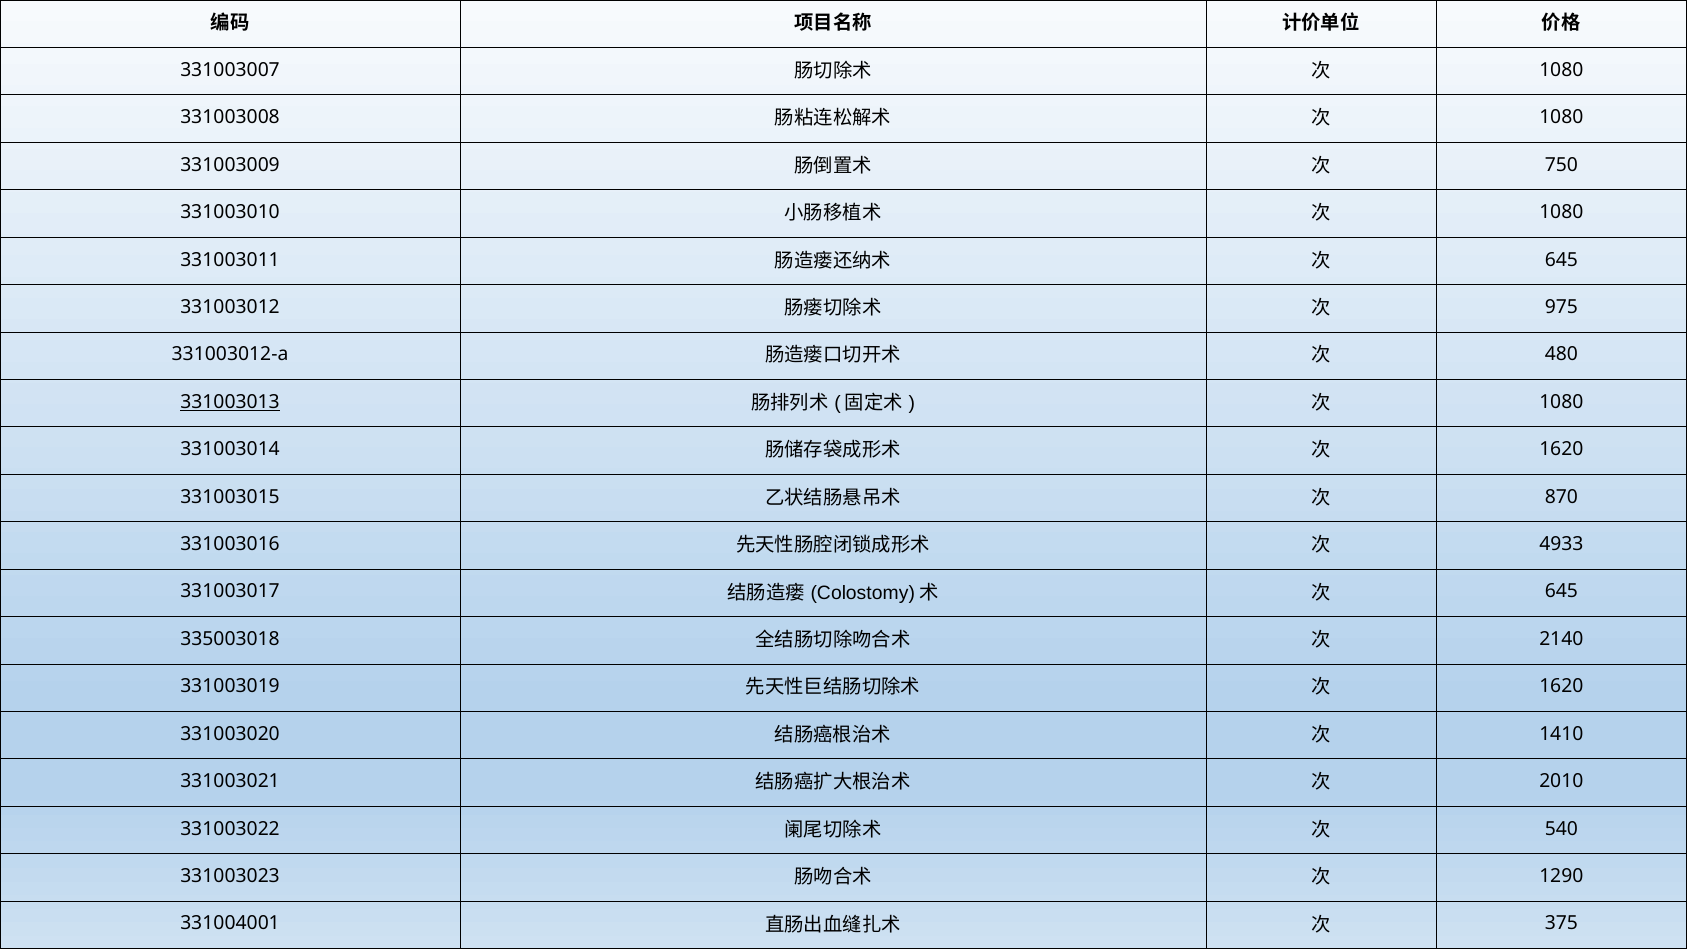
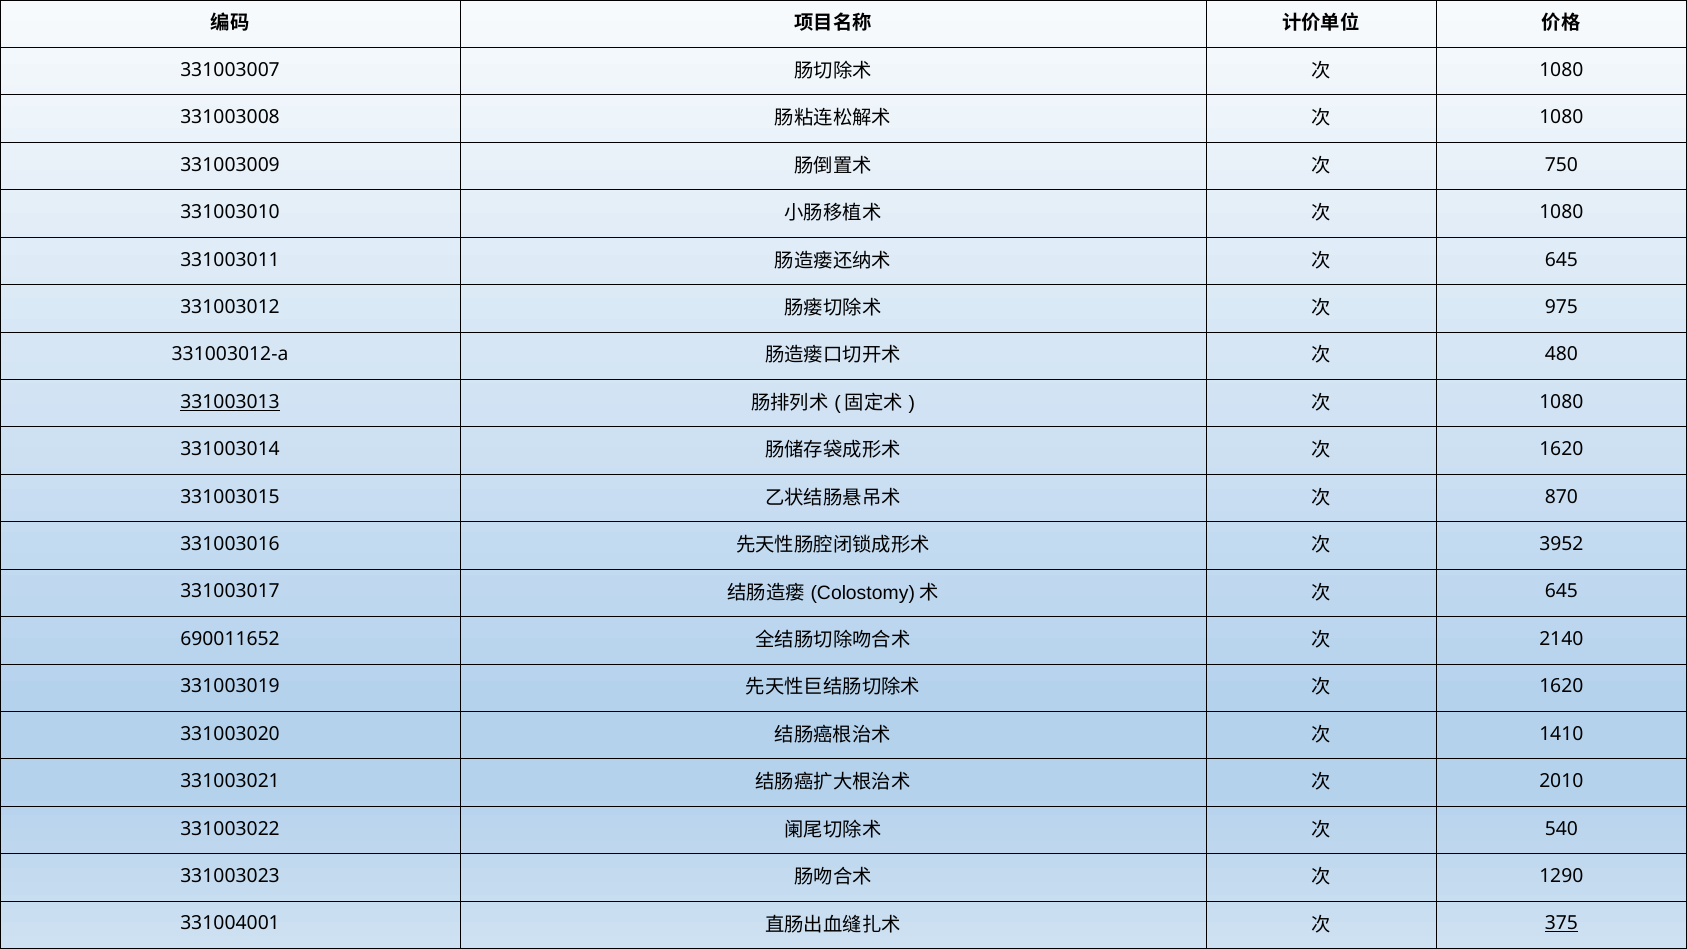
4933: 4933 -> 3952 (1561, 544)
335003018: 335003018 -> 690011652 (230, 639)
375 underline: none -> present (1561, 924)
